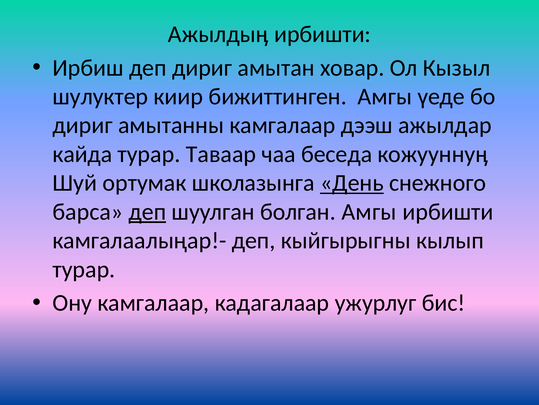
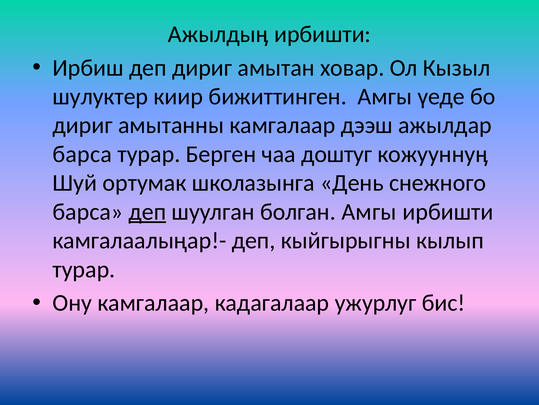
кайда: кайда -> барса (82, 154)
Таваар: Таваар -> Берген (221, 154)
беседа: беседа -> доштуг (337, 154)
День underline: present -> none (352, 183)
